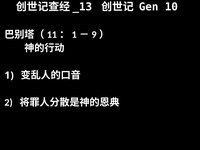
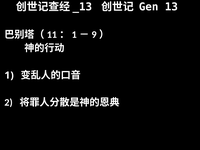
10: 10 -> 13 (171, 7)
